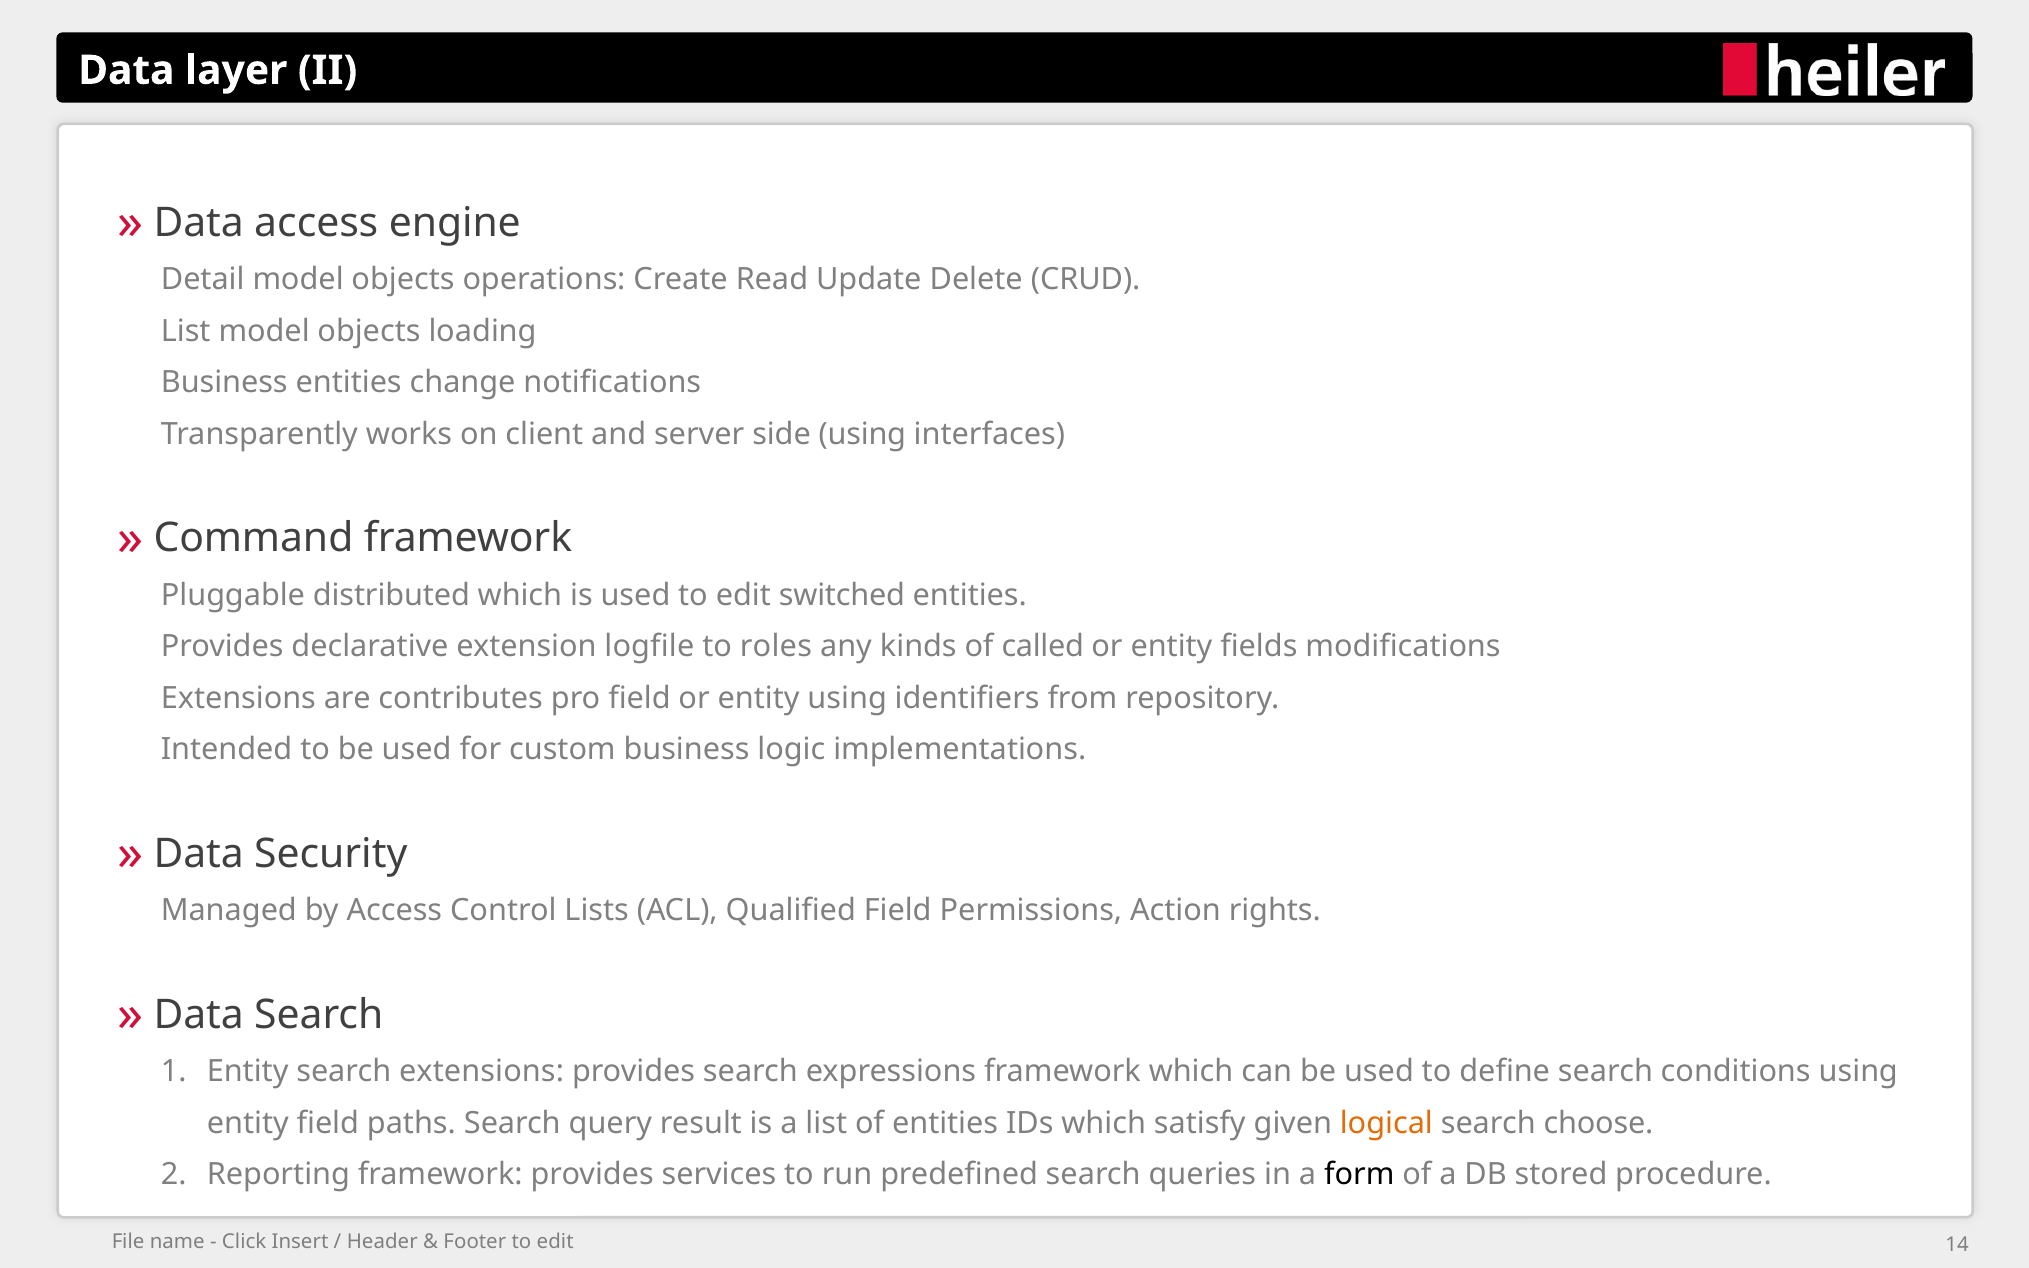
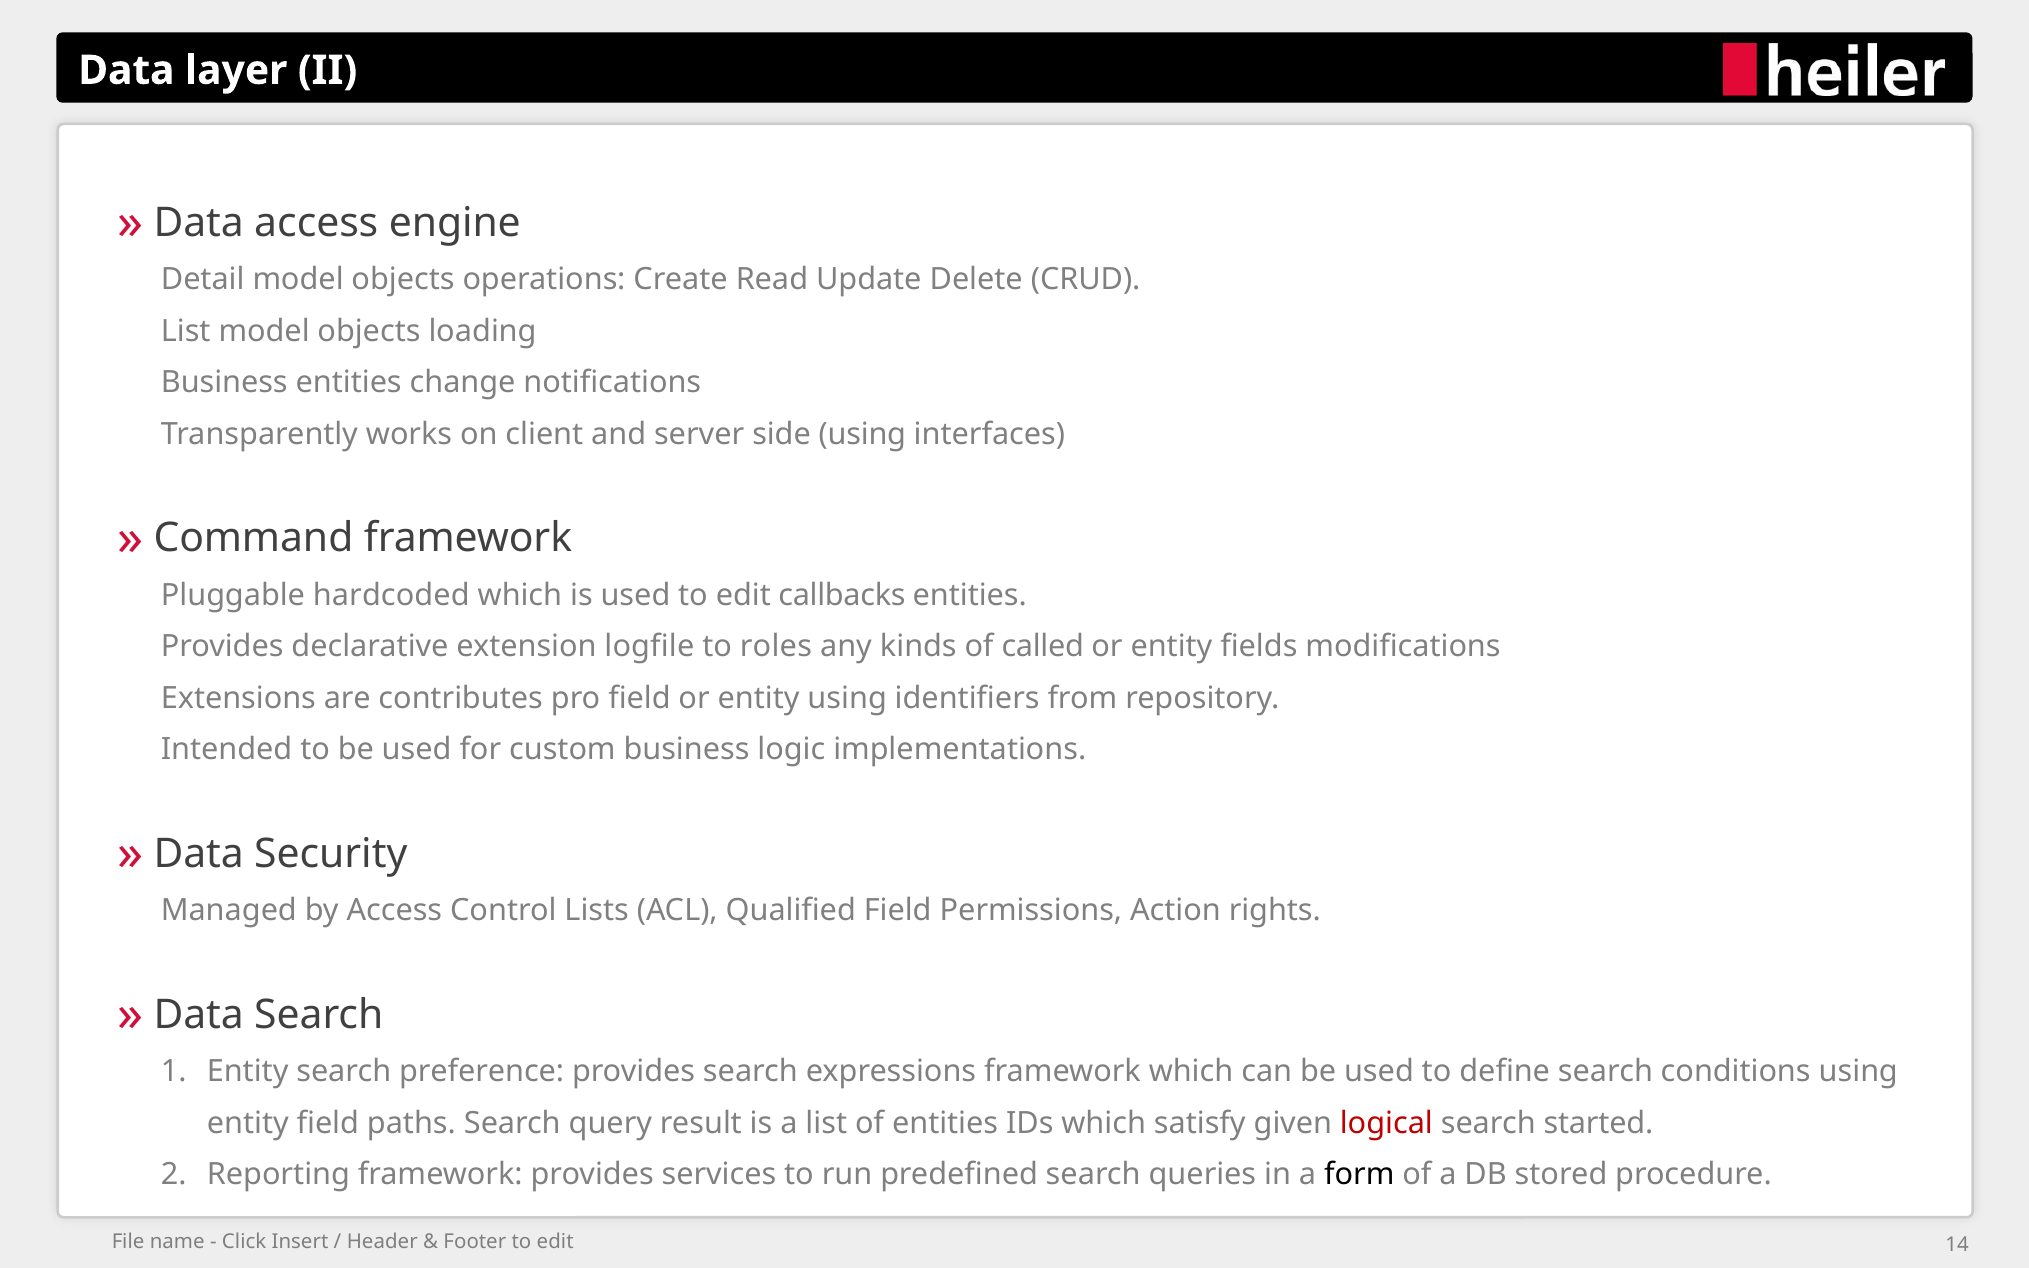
distributed: distributed -> hardcoded (391, 595)
switched: switched -> callbacks (842, 595)
search extensions: extensions -> preference (482, 1072)
logical colour: orange -> red (1386, 1123)
choose: choose -> started (1598, 1123)
